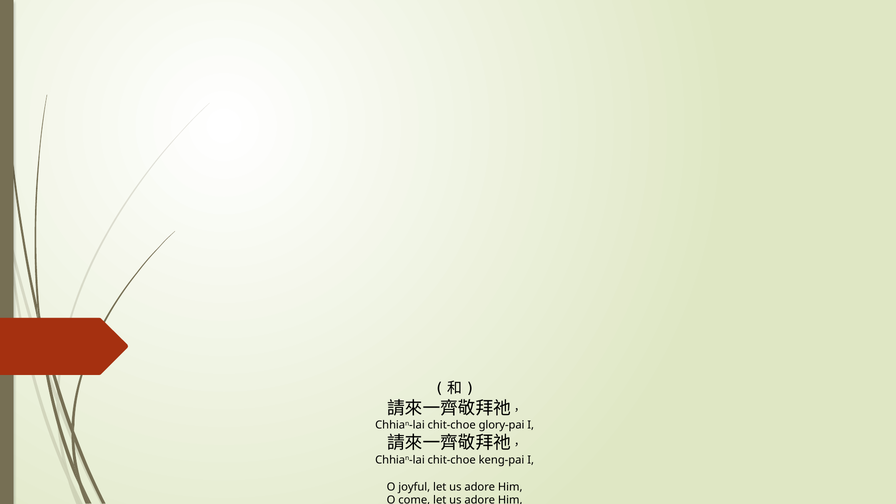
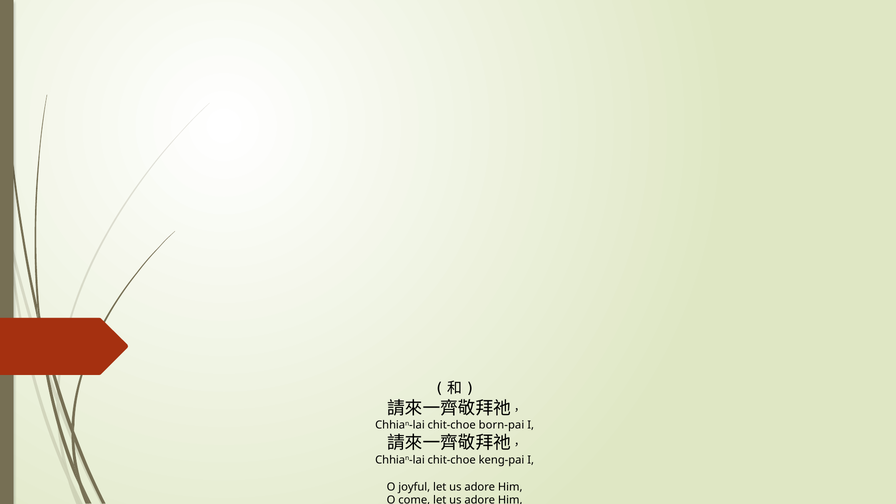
glory-pai: glory-pai -> born-pai (501, 425)
